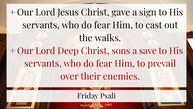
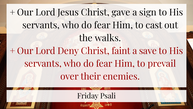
Deep: Deep -> Deny (68, 51)
sons: sons -> faint (121, 51)
